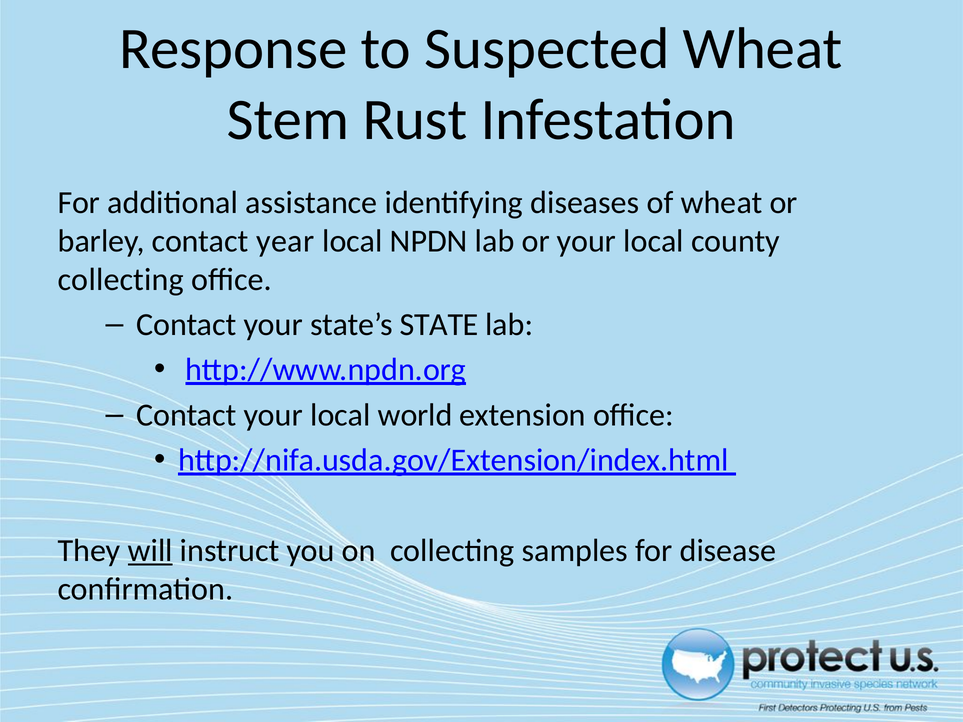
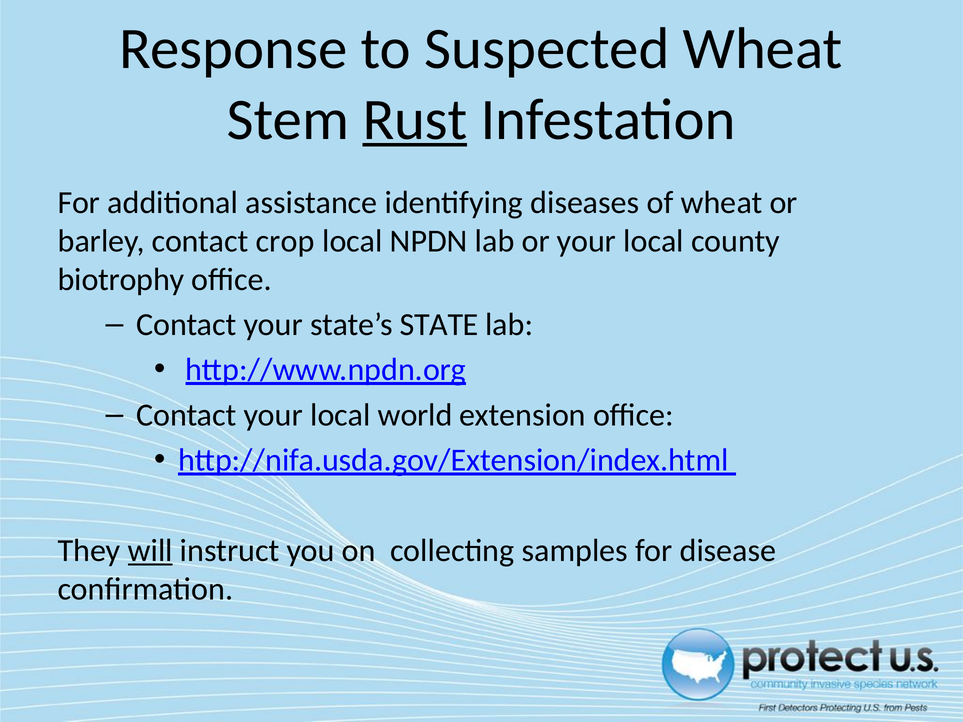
Rust underline: none -> present (415, 120)
year: year -> crop (285, 241)
collecting: collecting -> biotrophy (121, 280)
